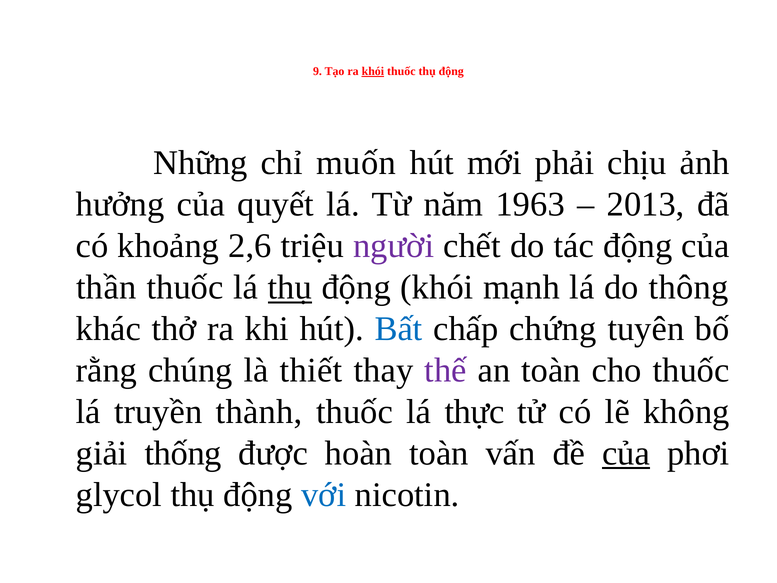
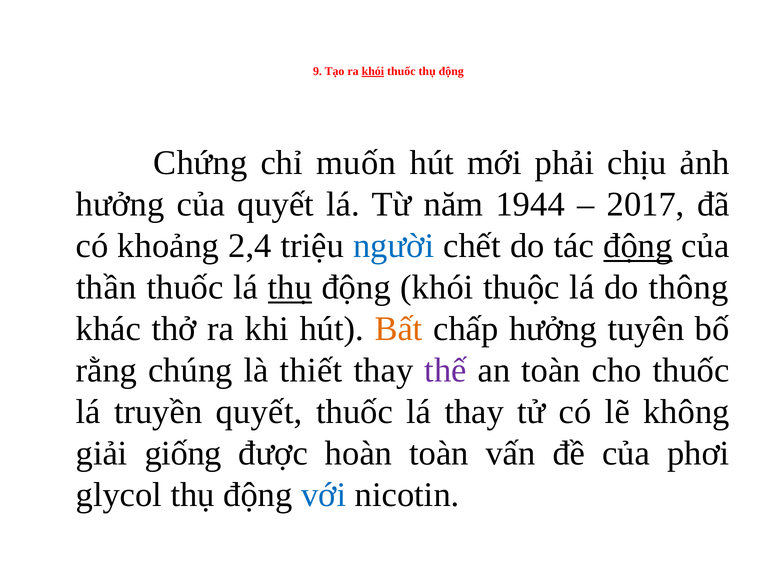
Những: Những -> Chứng (200, 163)
1963: 1963 -> 1944 (530, 204)
2013: 2013 -> 2017 (646, 204)
2,6: 2,6 -> 2,4 (250, 246)
người colour: purple -> blue (394, 246)
động underline: none -> present (638, 246)
mạnh: mạnh -> thuộc (521, 287)
Bất colour: blue -> orange (399, 329)
chấp chứng: chứng -> hưởng (553, 329)
truyền thành: thành -> quyết (259, 412)
lá thực: thực -> thay (474, 412)
thống: thống -> giống (183, 453)
của underline: present -> none (626, 453)
